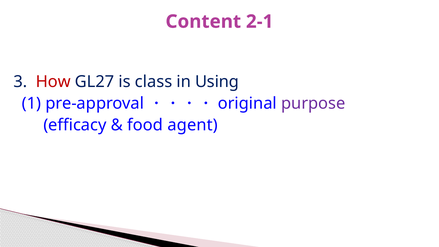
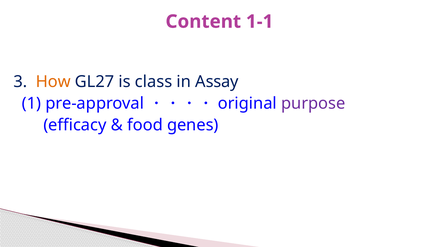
2-1: 2-1 -> 1-1 (260, 22)
How colour: red -> orange (53, 82)
Using: Using -> Assay (217, 82)
agent: agent -> genes (193, 125)
